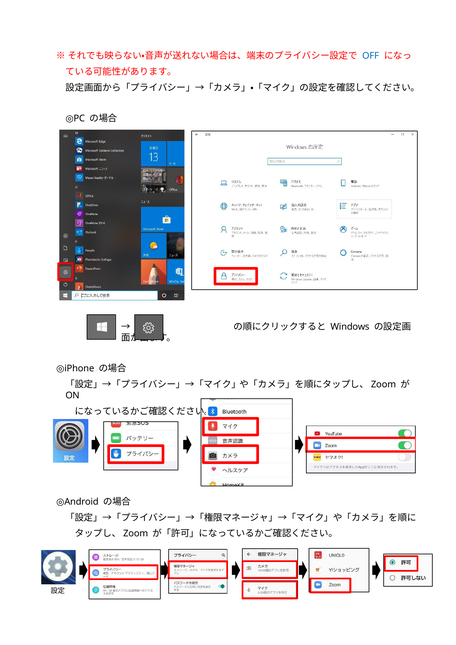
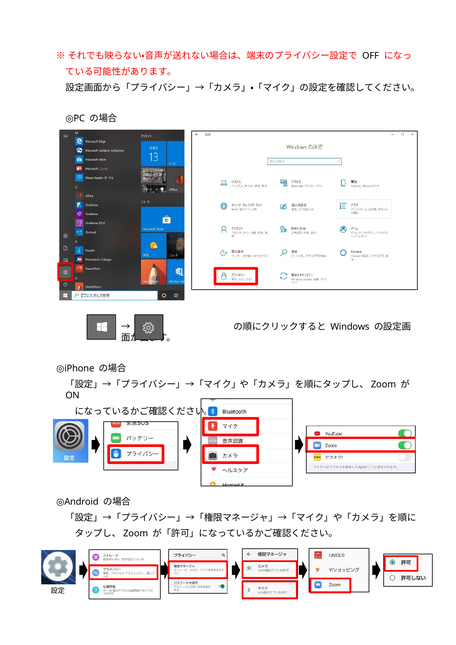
OFF colour: blue -> black (371, 56)
